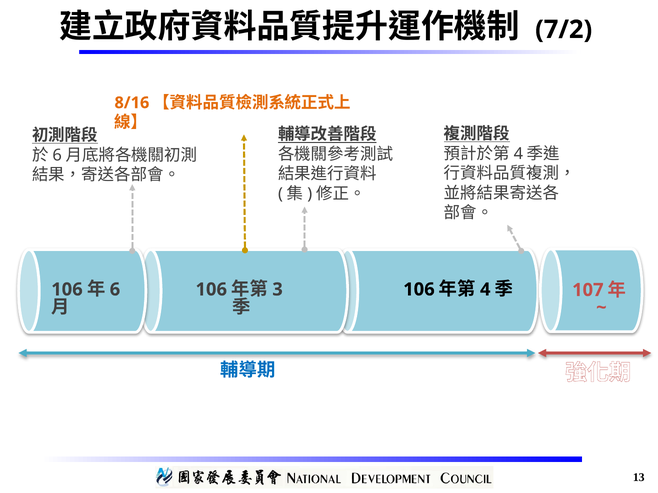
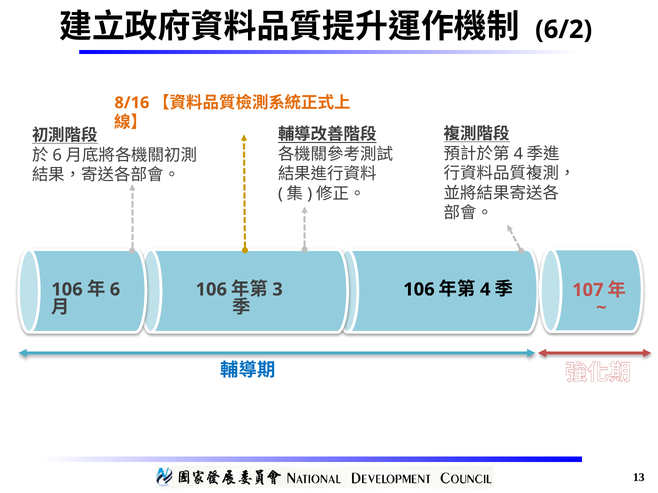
7/2: 7/2 -> 6/2 (564, 30)
